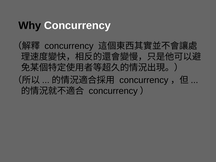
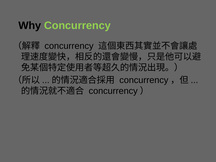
Concurrency colour: white -> light green (77, 26)
